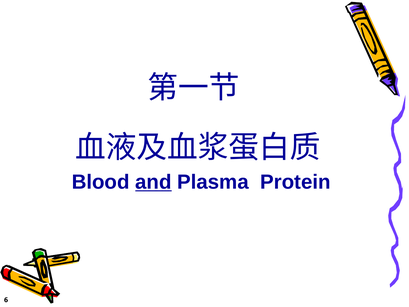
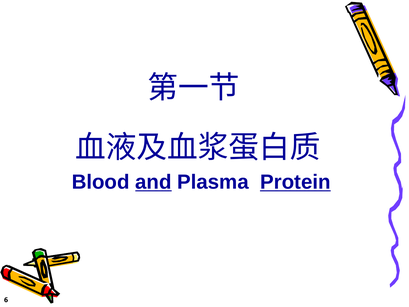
Protein underline: none -> present (295, 182)
